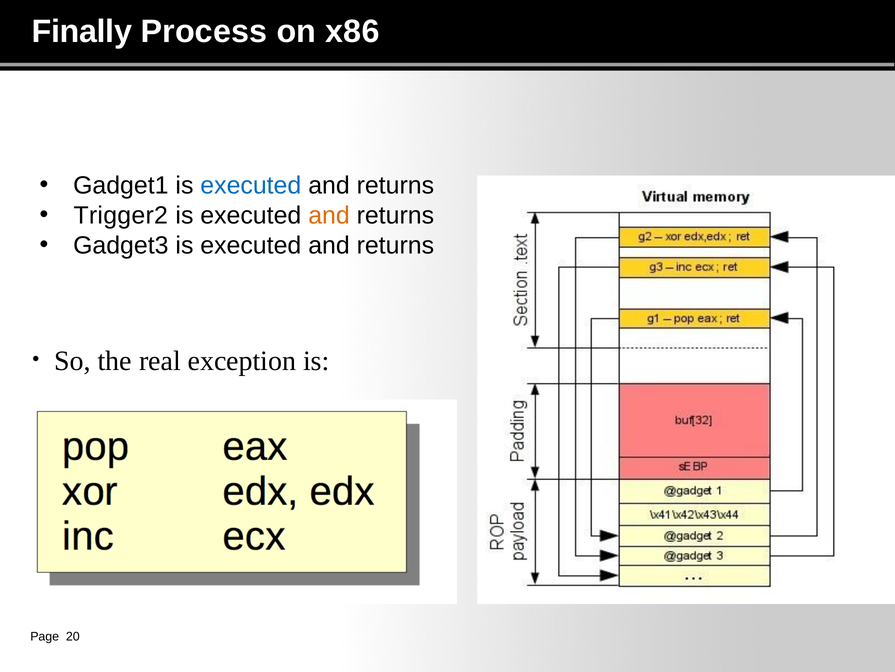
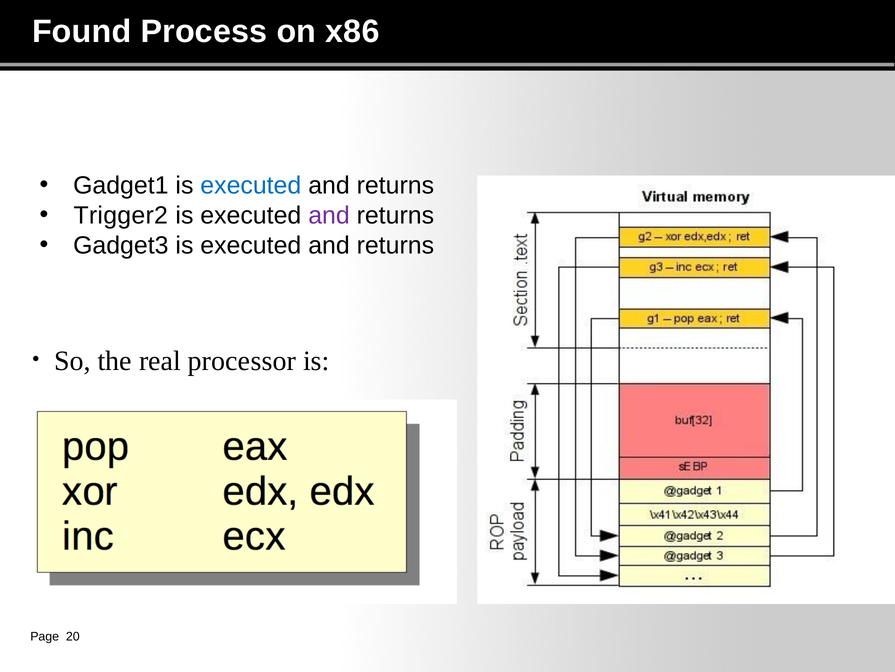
Finally: Finally -> Found (82, 32)
and colour: orange -> purple (329, 215)
exception: exception -> processor (242, 361)
